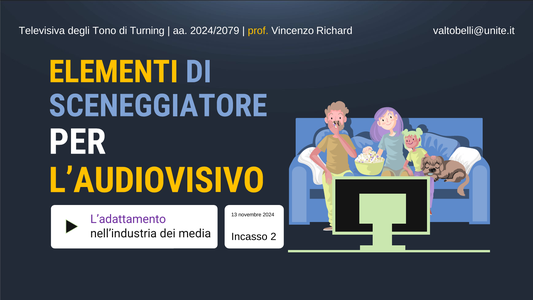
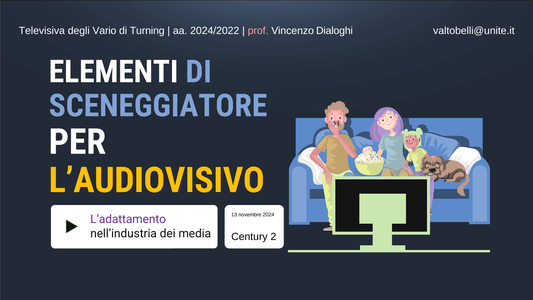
Tono: Tono -> Vario (104, 31)
2024/2079: 2024/2079 -> 2024/2022 (215, 31)
prof colour: yellow -> pink (258, 31)
Richard: Richard -> Dialoghi (334, 31)
ELEMENTI colour: yellow -> white (114, 72)
Incasso: Incasso -> Century (249, 237)
